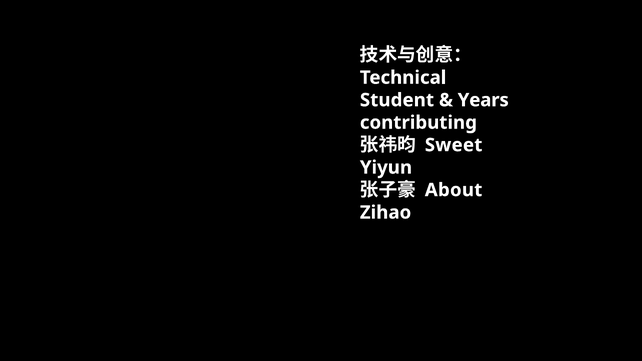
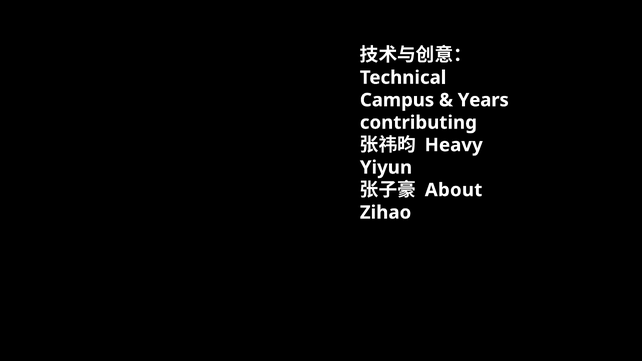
Student: Student -> Campus (397, 100)
Sweet: Sweet -> Heavy (454, 145)
